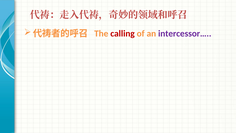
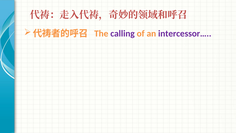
calling colour: red -> purple (123, 34)
